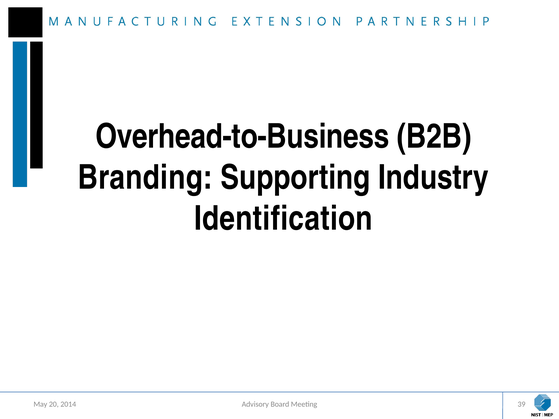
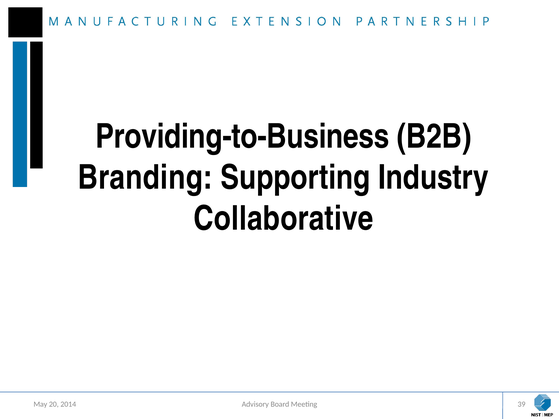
Overhead-to-Business: Overhead-to-Business -> Providing-to-Business (242, 137)
Identification: Identification -> Collaborative (283, 219)
